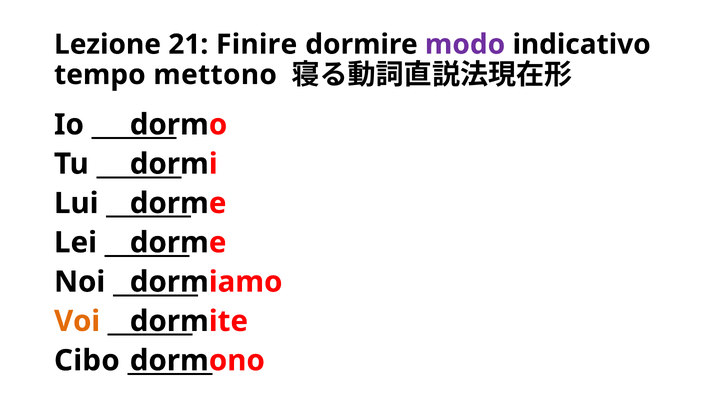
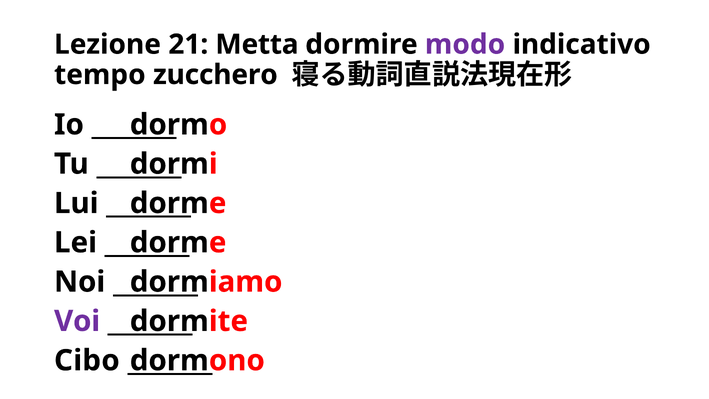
Finire: Finire -> Metta (257, 44)
mettono: mettono -> zucchero (215, 75)
Voi colour: orange -> purple (77, 321)
